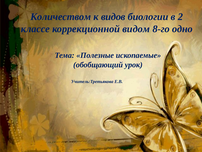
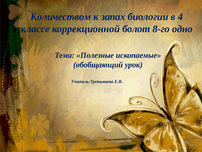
видов: видов -> запах (113, 17)
2: 2 -> 4 (180, 17)
видом: видом -> болот (136, 29)
